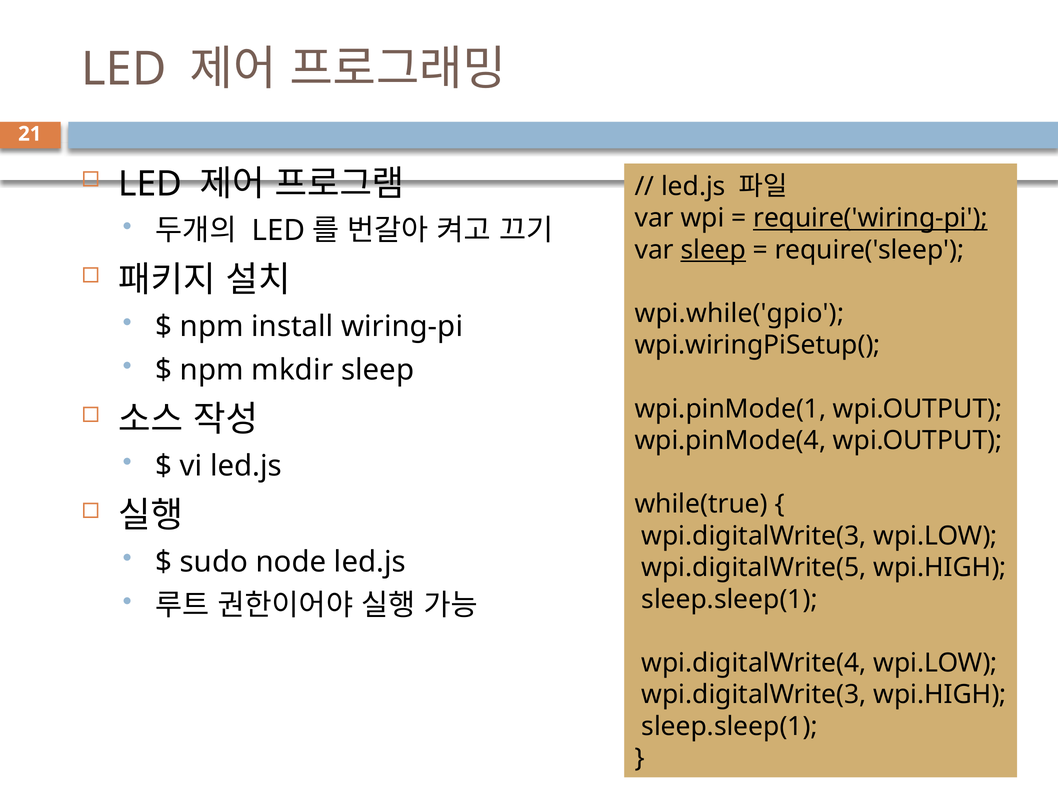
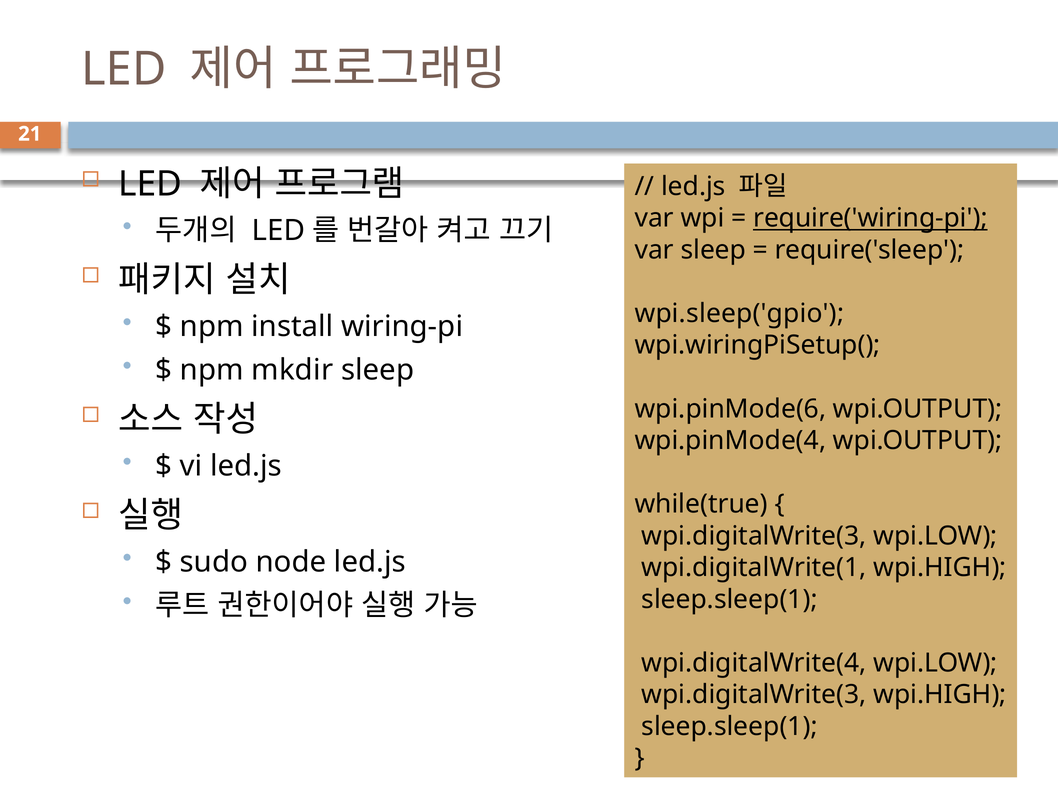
sleep underline: present -> none (713, 250)
wpi.while('gpio: wpi.while('gpio -> wpi.sleep('gpio (739, 313)
wpi.pinMode(1: wpi.pinMode(1 -> wpi.pinMode(6 (730, 409)
wpi.digitalWrite(5: wpi.digitalWrite(5 -> wpi.digitalWrite(1 (754, 567)
